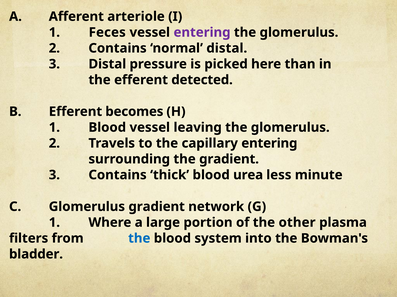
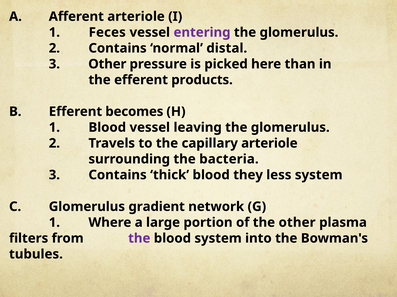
3 Distal: Distal -> Other (107, 64)
detected: detected -> products (202, 80)
capillary entering: entering -> arteriole (269, 144)
the gradient: gradient -> bacteria (229, 159)
urea: urea -> they (248, 175)
less minute: minute -> system (319, 175)
the colour: blue -> purple (139, 239)
bladder: bladder -> tubules (36, 255)
